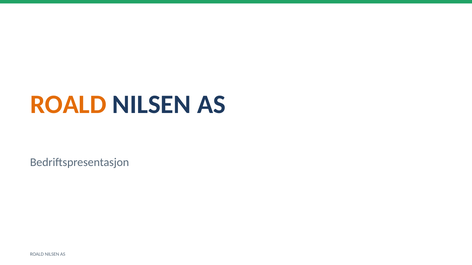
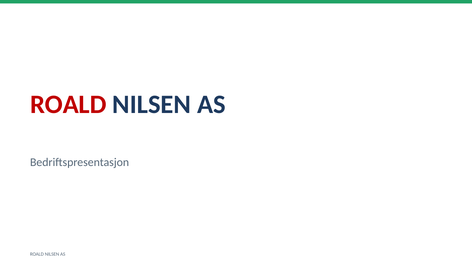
ROALD colour: orange -> red (68, 105)
